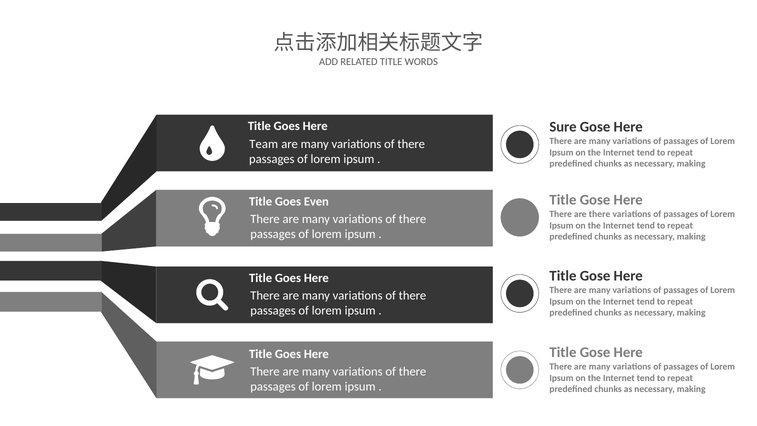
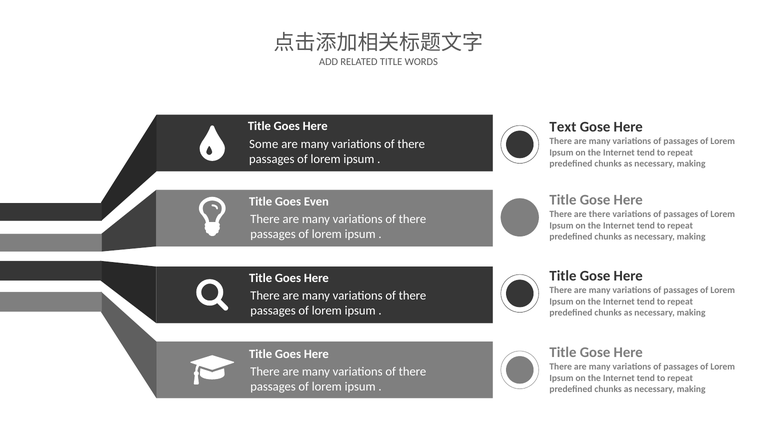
Sure: Sure -> Text (563, 127)
Team: Team -> Some (264, 144)
